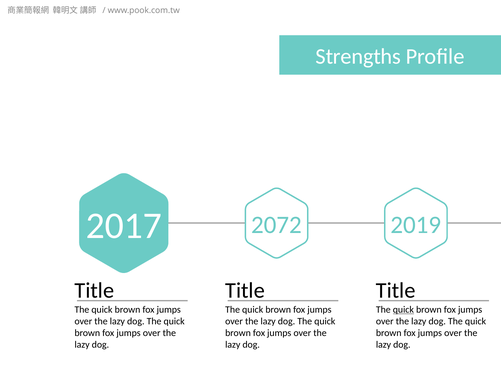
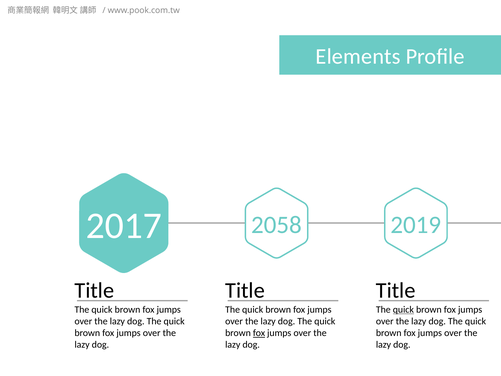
Strengths: Strengths -> Elements (358, 56)
2072: 2072 -> 2058 (277, 225)
fox underline: none -> present (259, 333)
